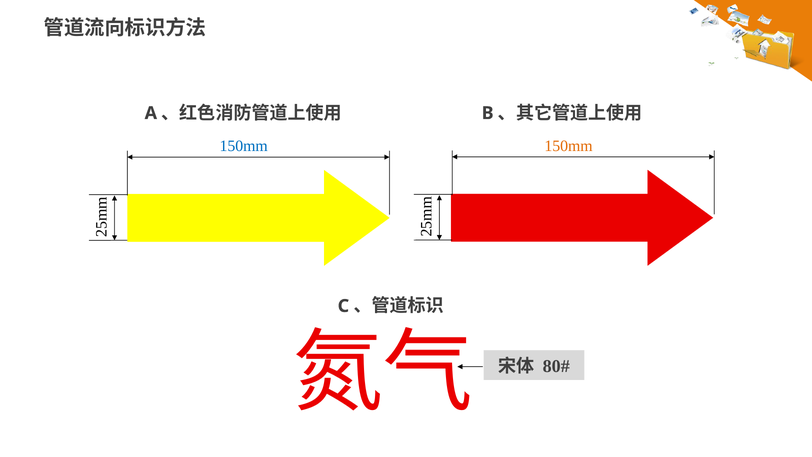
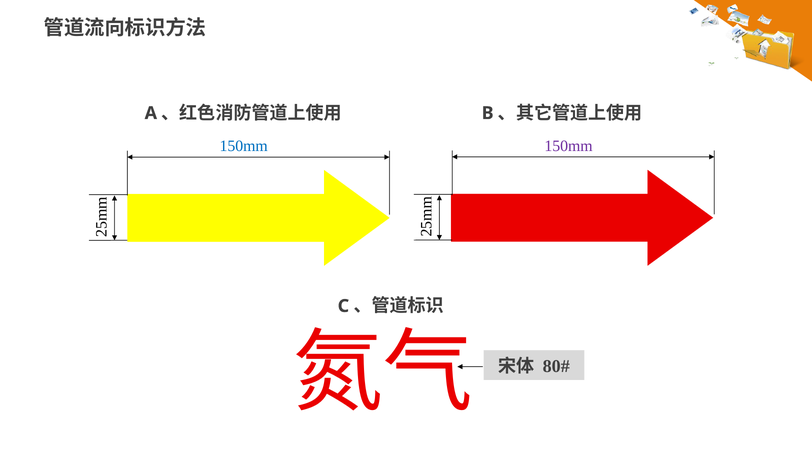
150mm colour: orange -> purple (569, 146)
